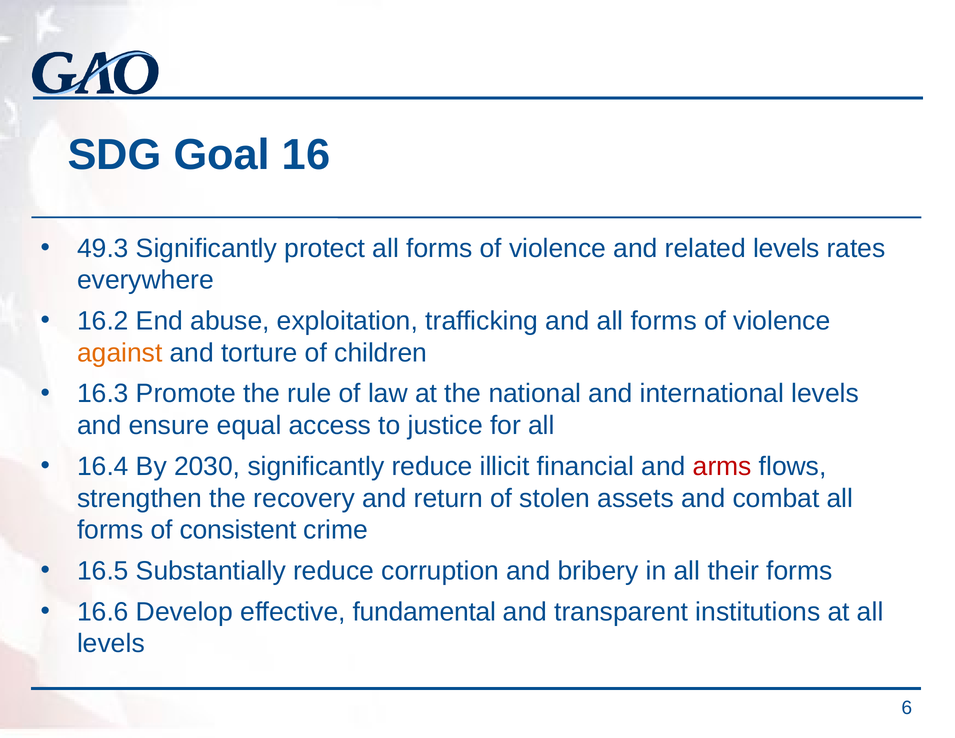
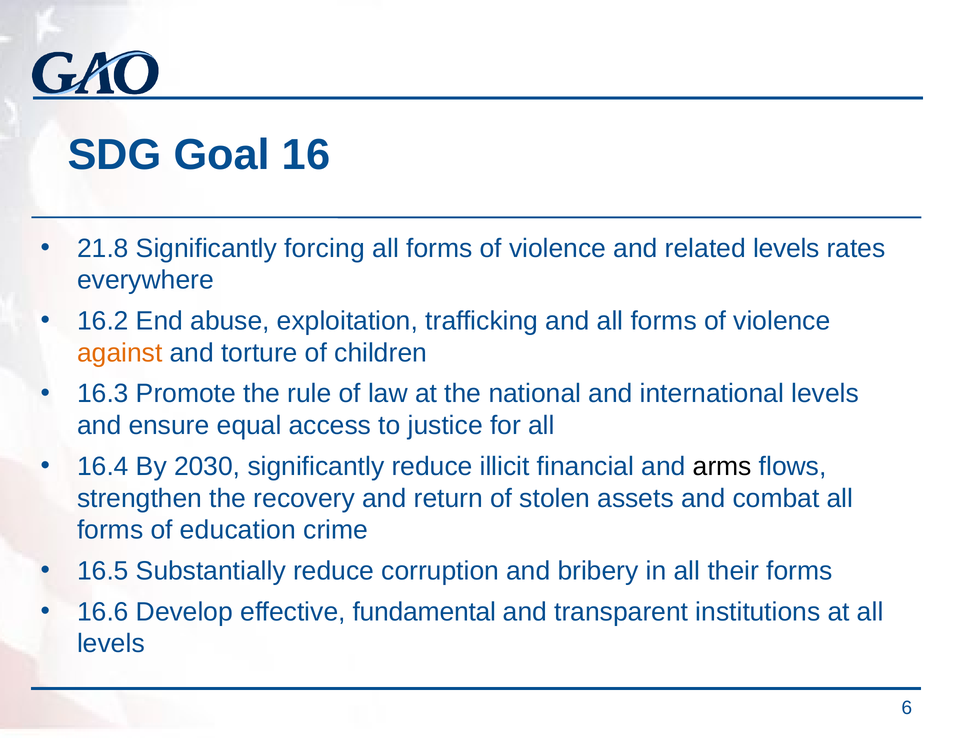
49.3: 49.3 -> 21.8 (103, 248)
protect: protect -> forcing (325, 248)
arms colour: red -> black (722, 466)
consistent: consistent -> education (238, 530)
